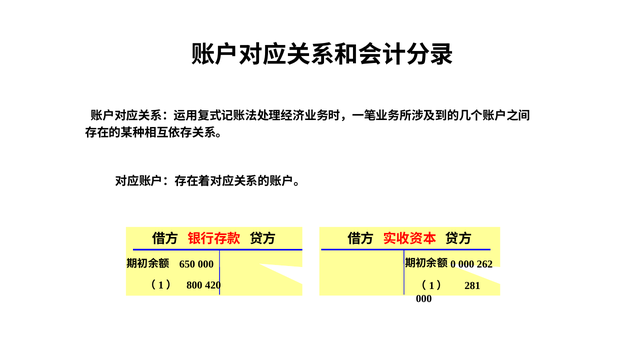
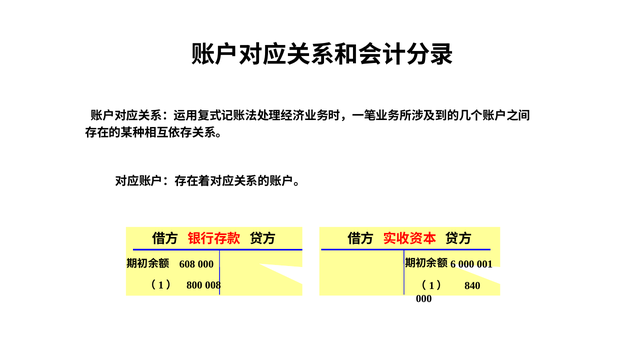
0: 0 -> 6 (453, 265)
262: 262 -> 001 (485, 265)
650: 650 -> 608 (187, 264)
420: 420 -> 008 (213, 285)
281: 281 -> 840 (472, 286)
